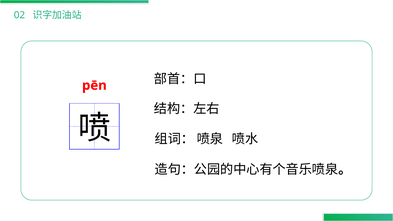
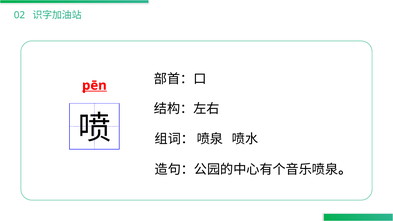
pēn underline: none -> present (94, 85)
